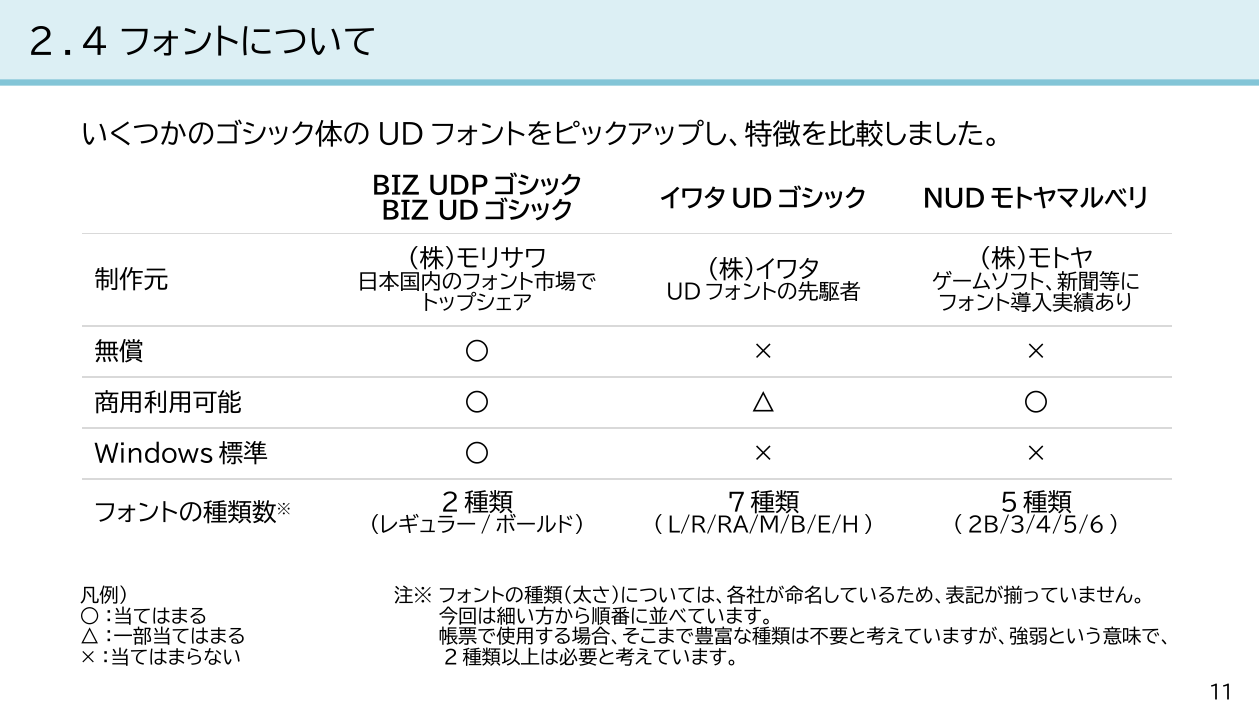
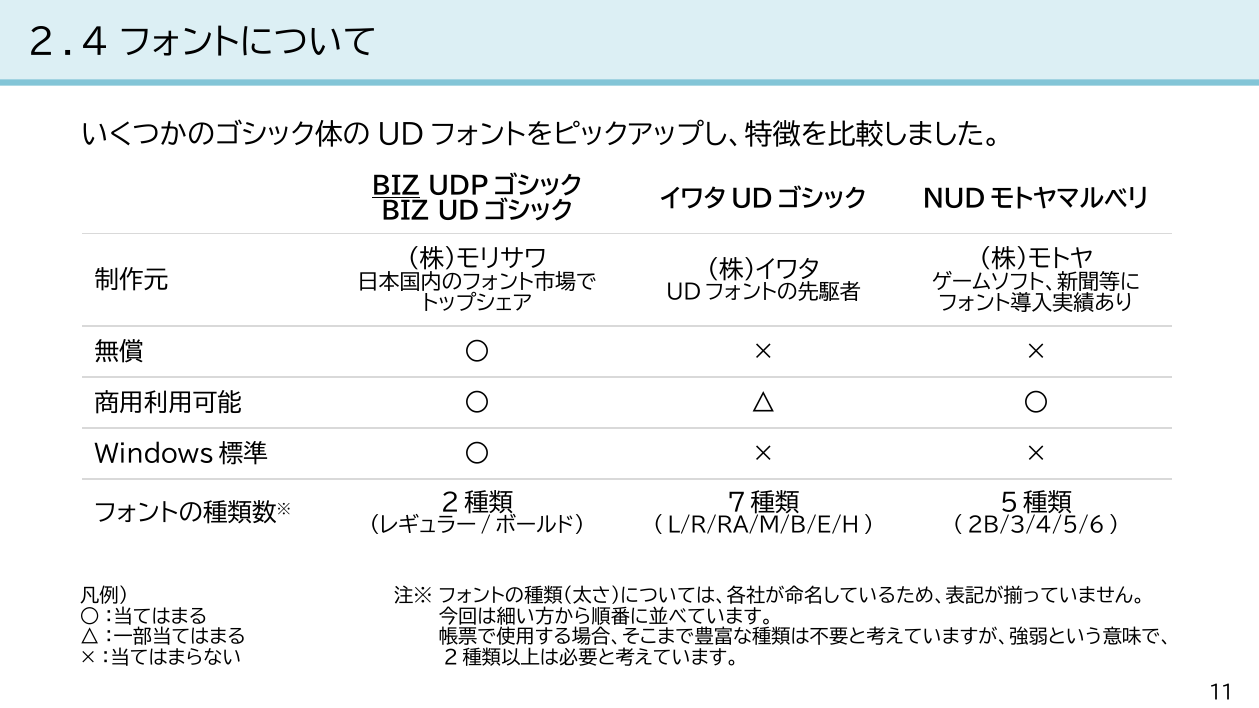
BIZ underline: none -> present (396, 187)
